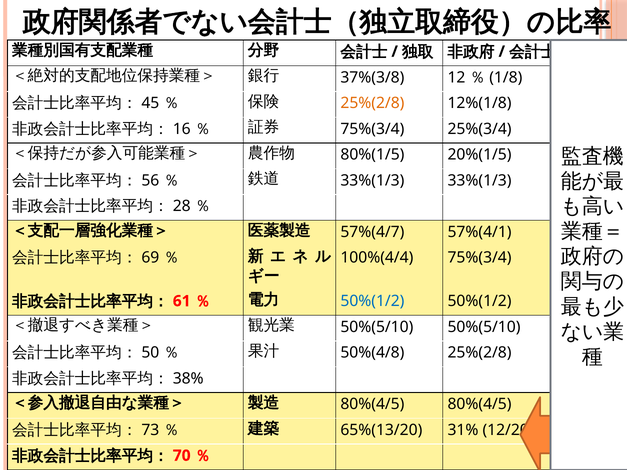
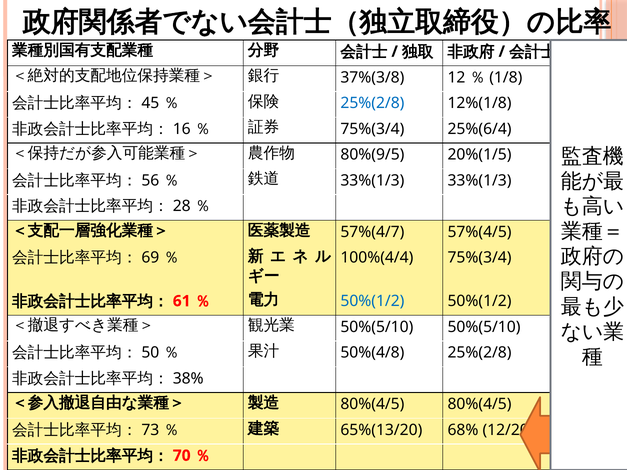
25%(2/8 colour: orange -> blue (372, 103)
25%(3/4: 25%(3/4 -> 25%(6/4 (480, 129)
80%(1/5: 80%(1/5 -> 80%(9/5 (372, 155)
57%(4/1: 57%(4/1 -> 57%(4/5 (480, 232)
31%: 31% -> 68% (463, 430)
